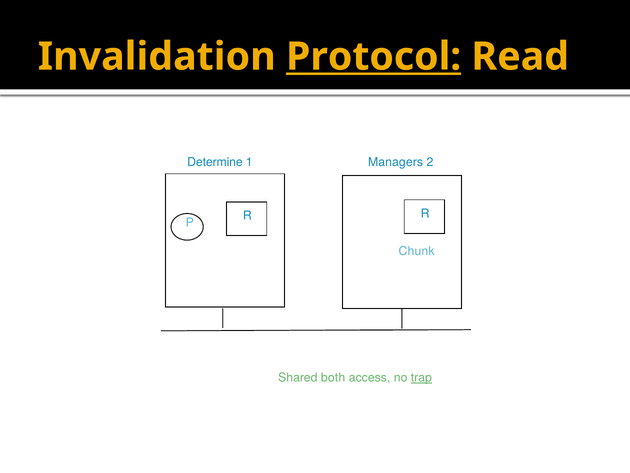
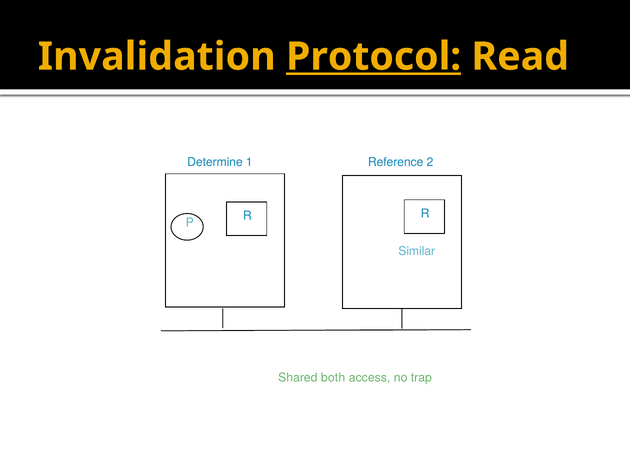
Managers: Managers -> Reference (396, 162)
Chunk: Chunk -> Similar (417, 251)
trap underline: present -> none (421, 377)
